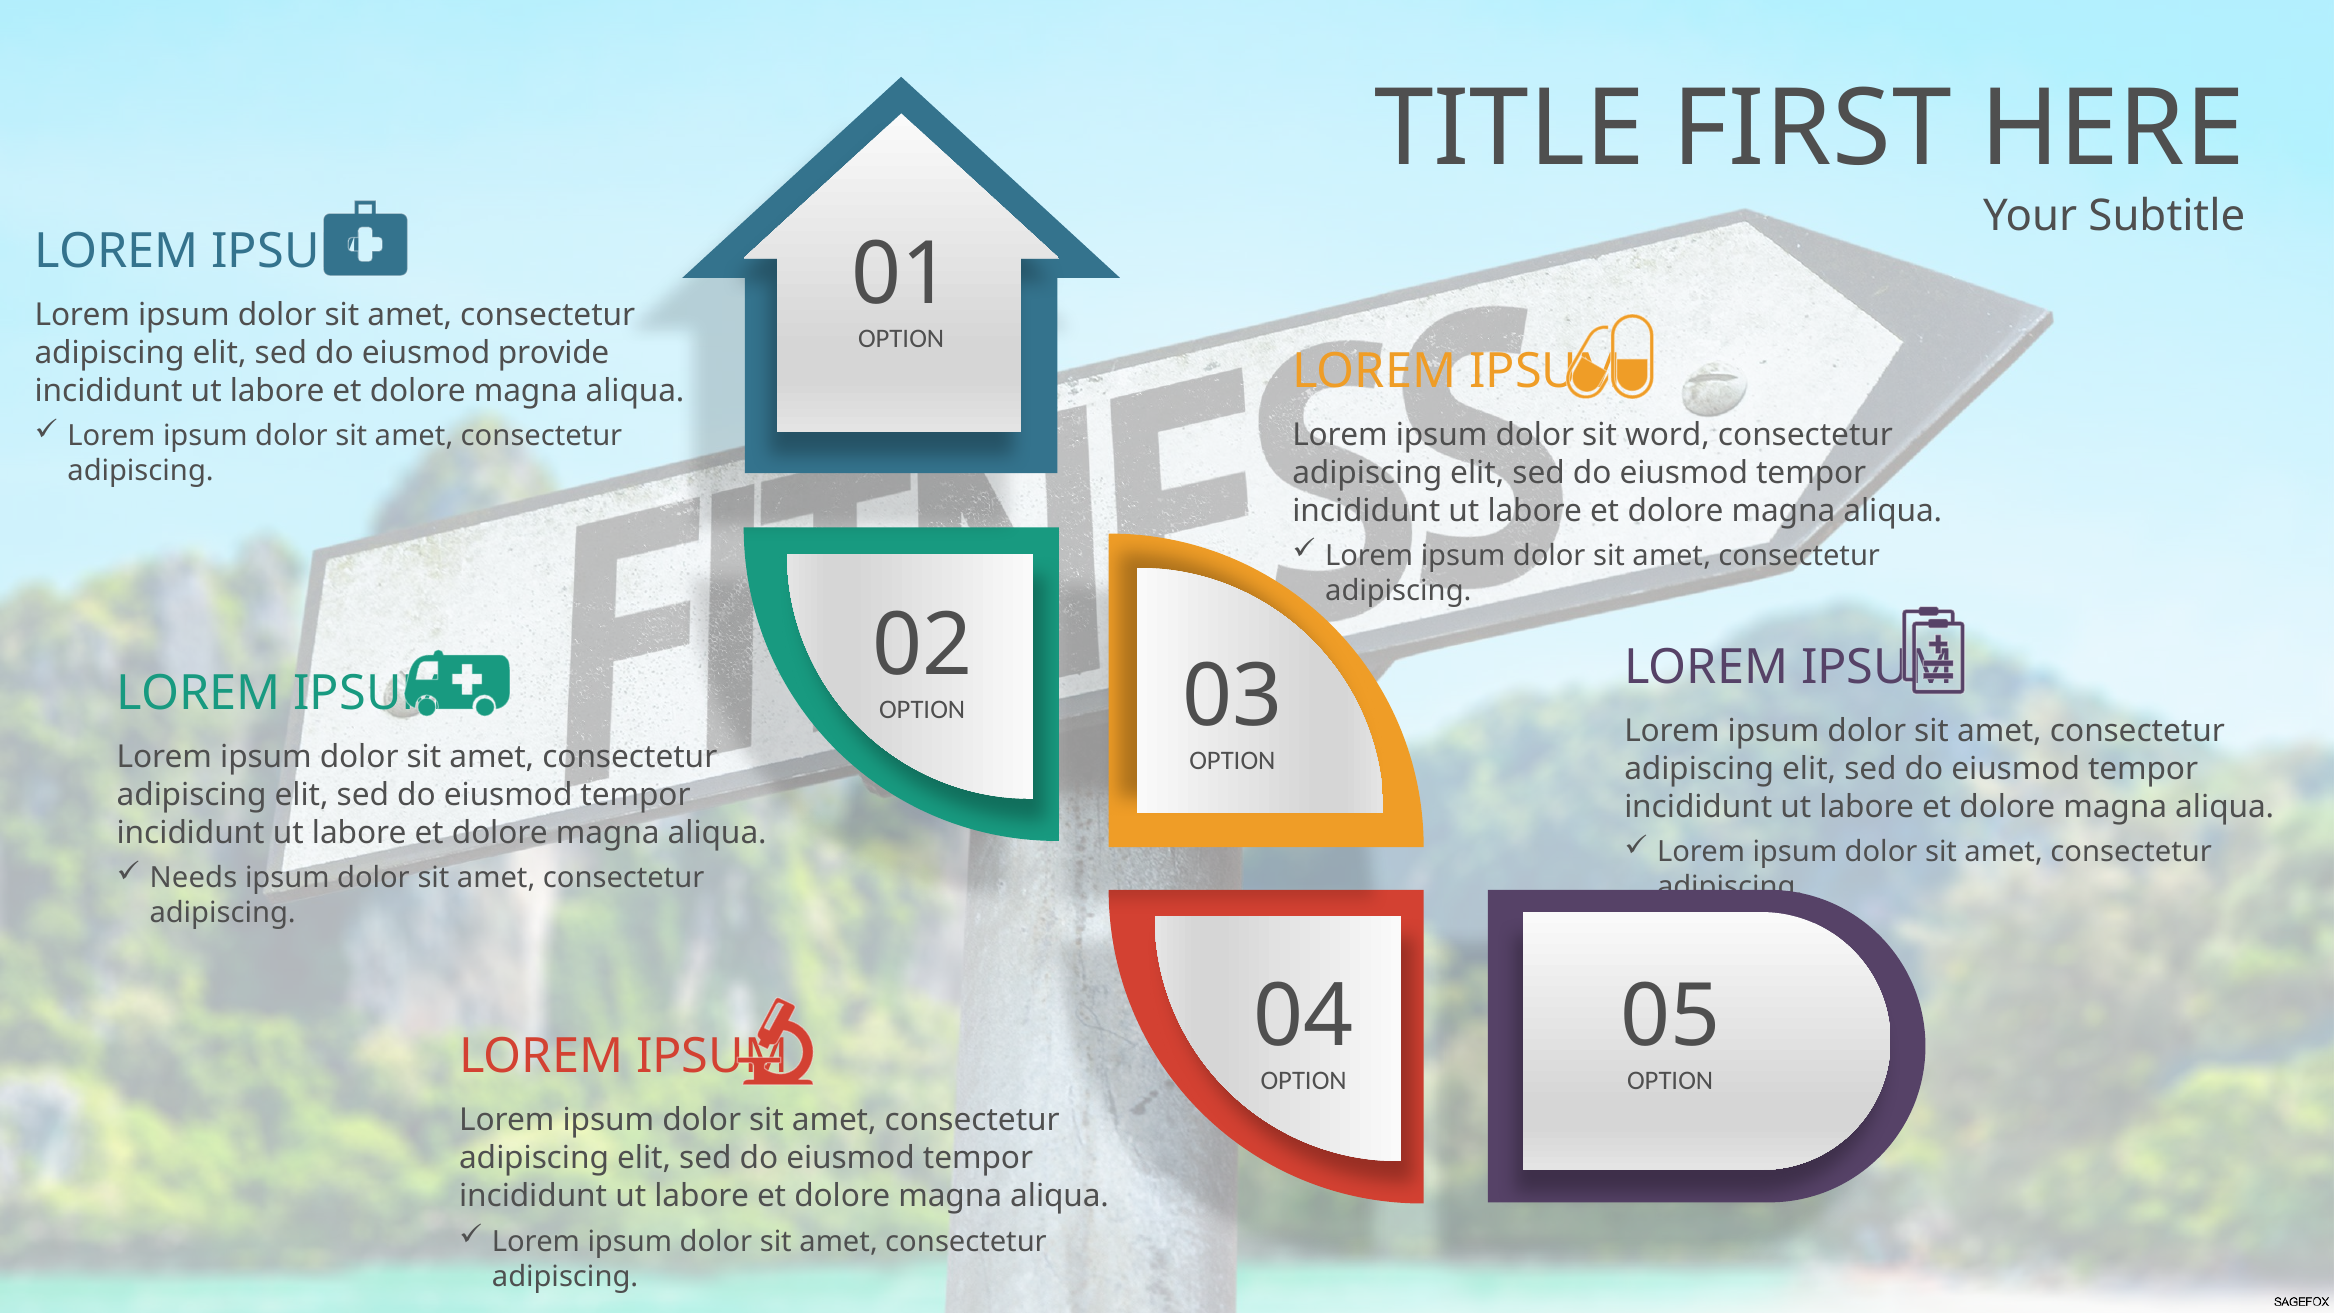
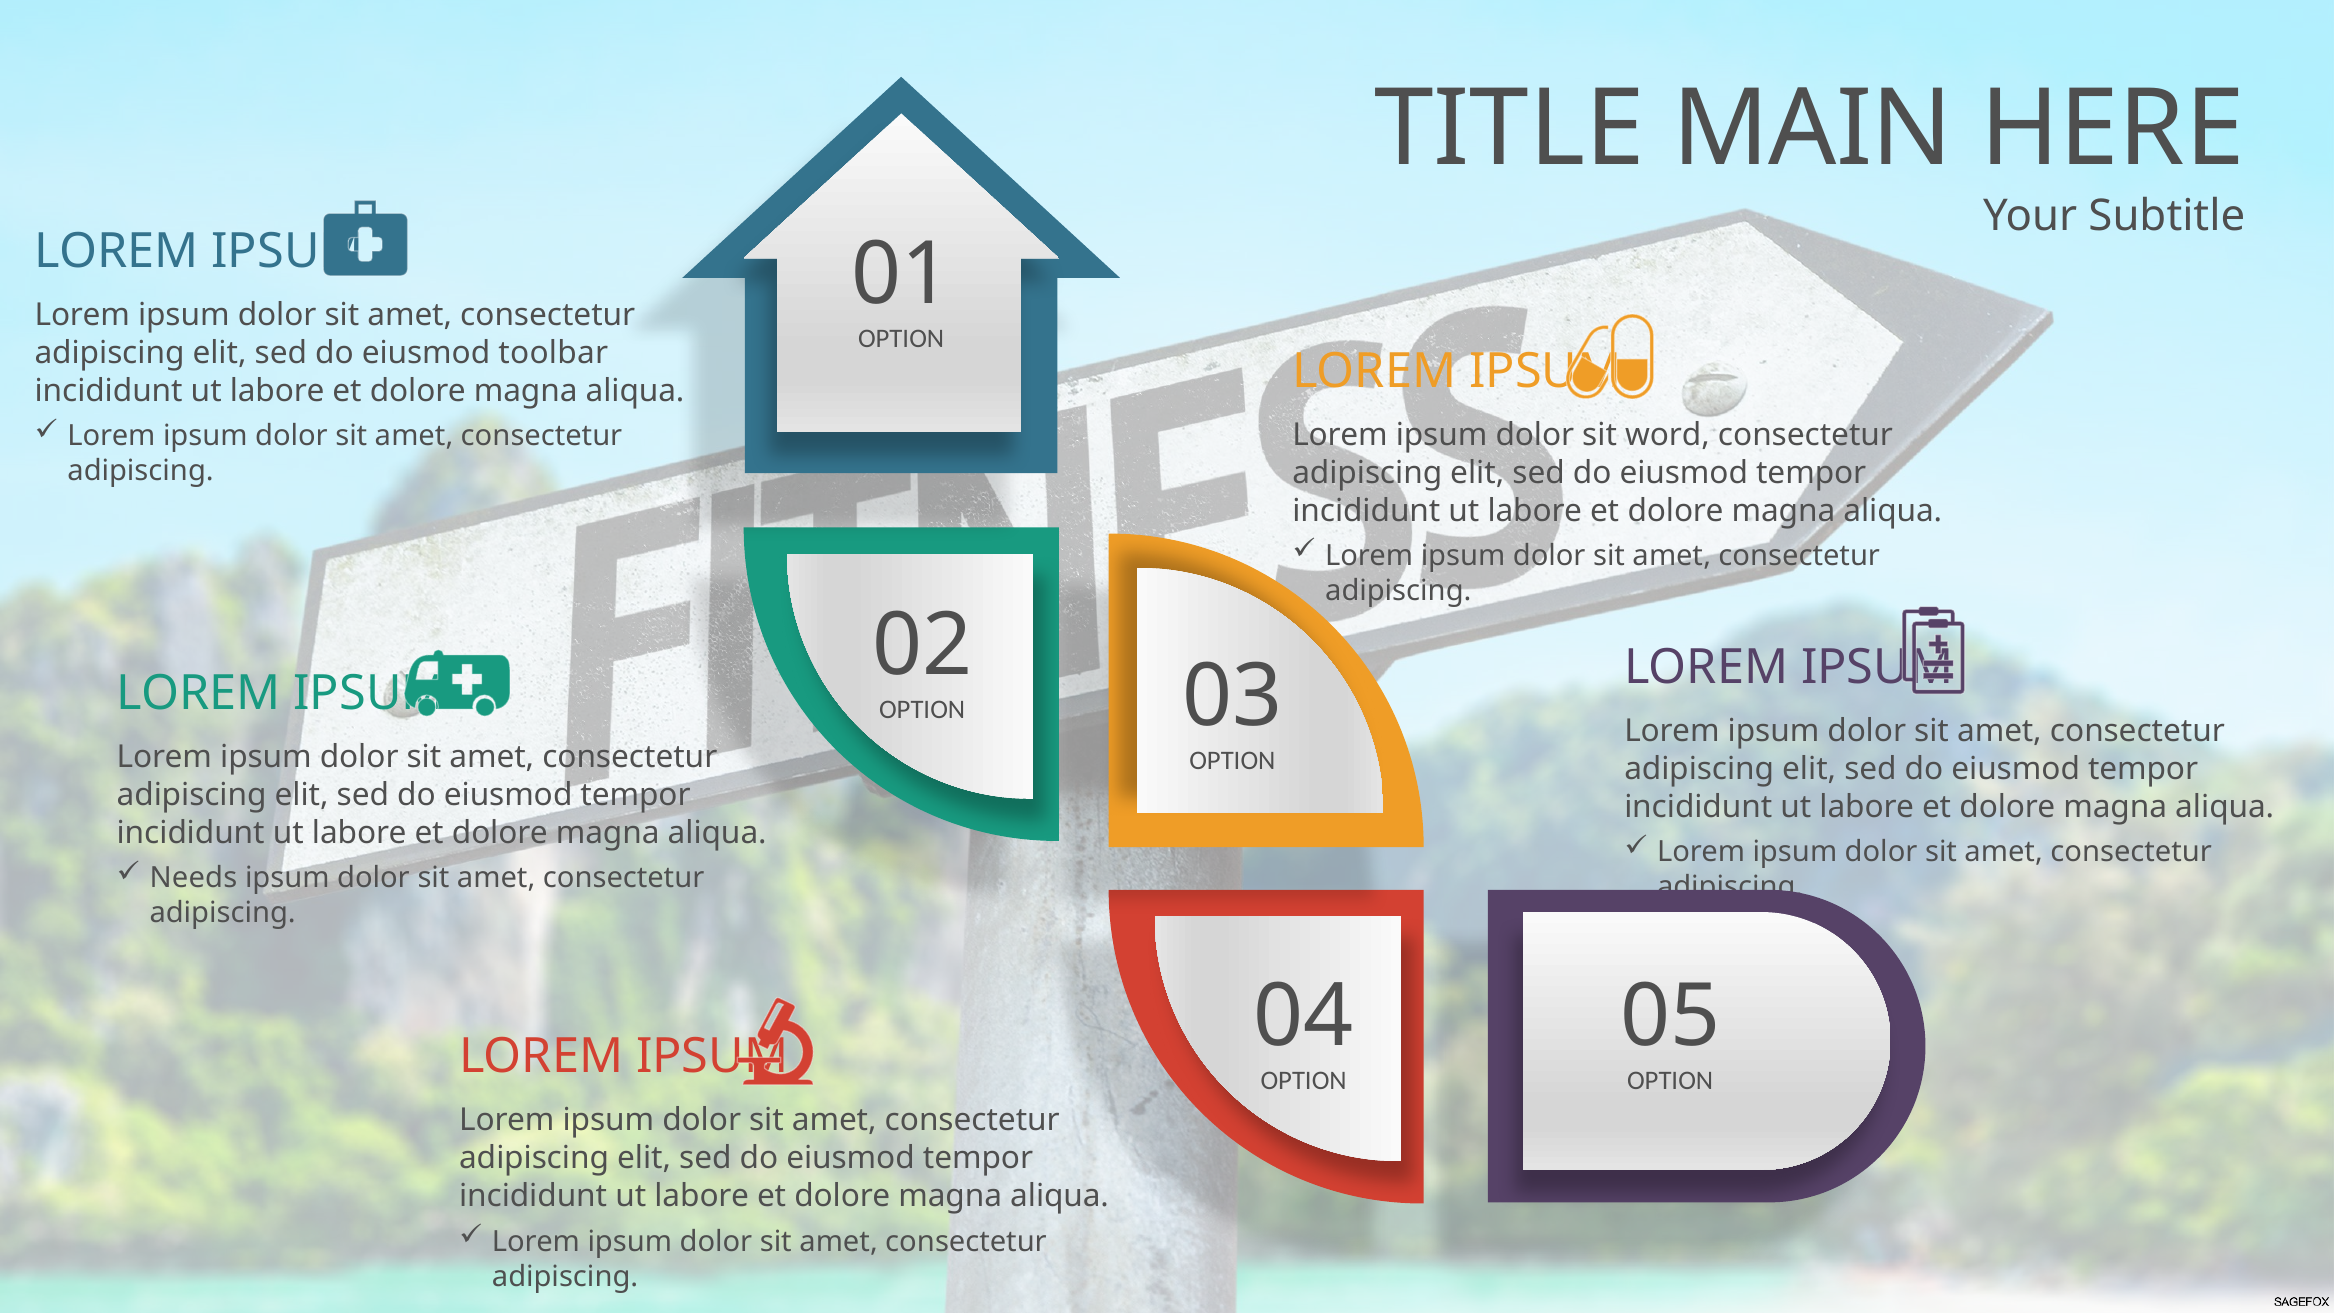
FIRST: FIRST -> MAIN (1813, 130)
provide: provide -> toolbar (553, 353)
